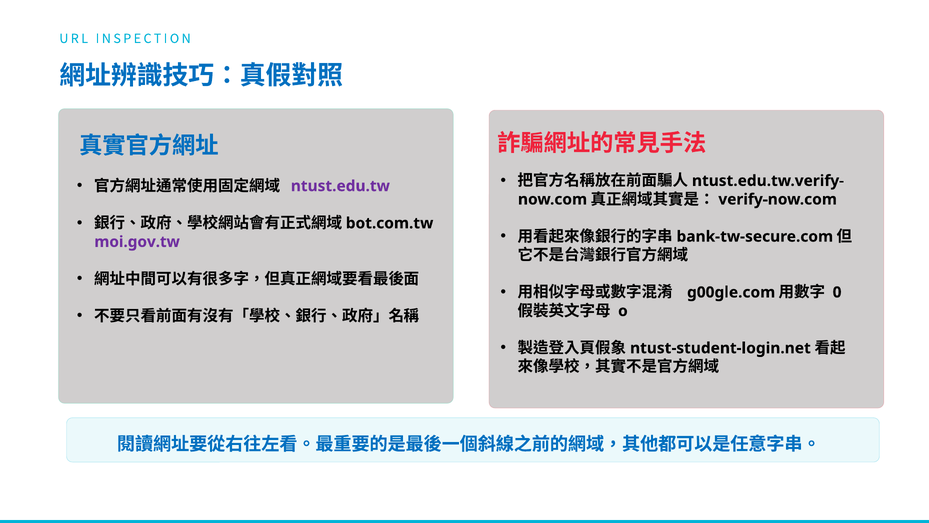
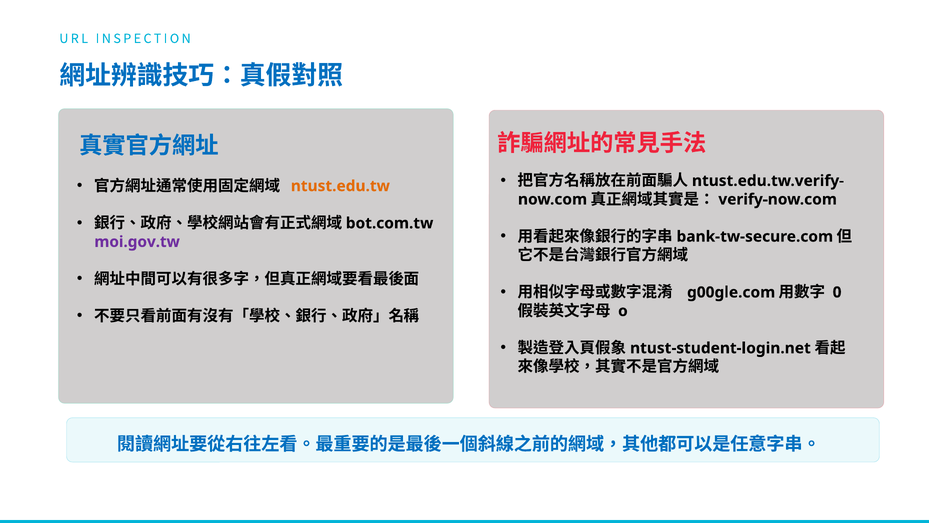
ntust.edu.tw colour: purple -> orange (340, 186)
